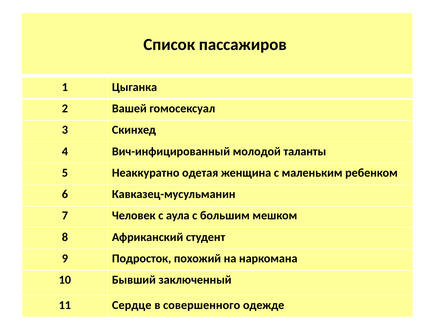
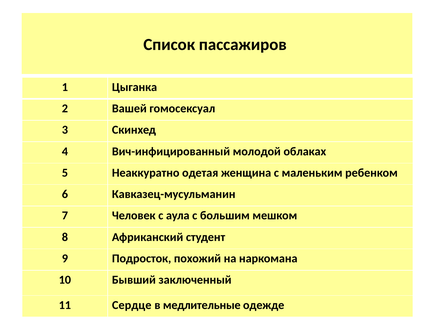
таланты: таланты -> облаках (305, 151)
совершенного: совершенного -> медлительные (202, 305)
